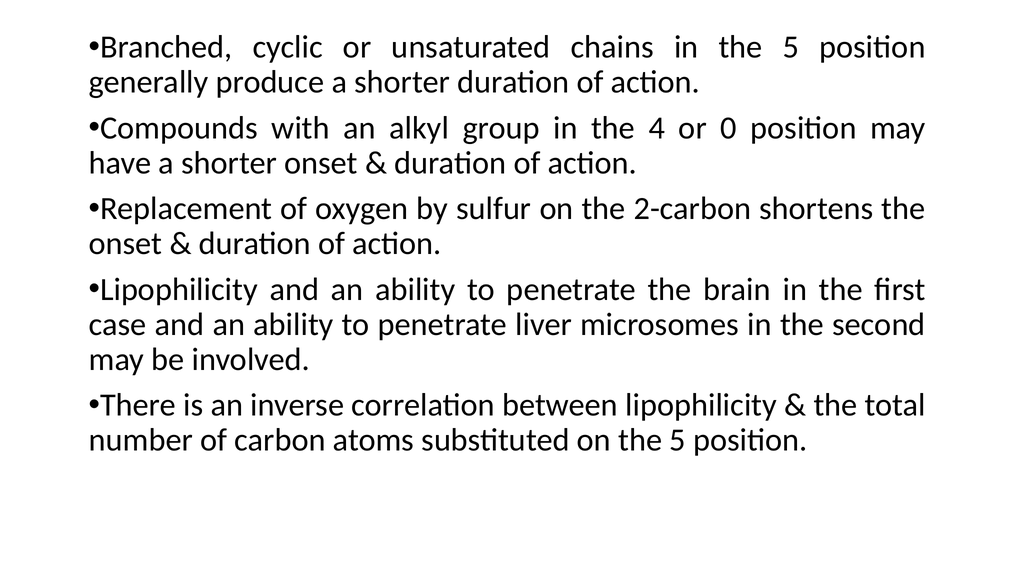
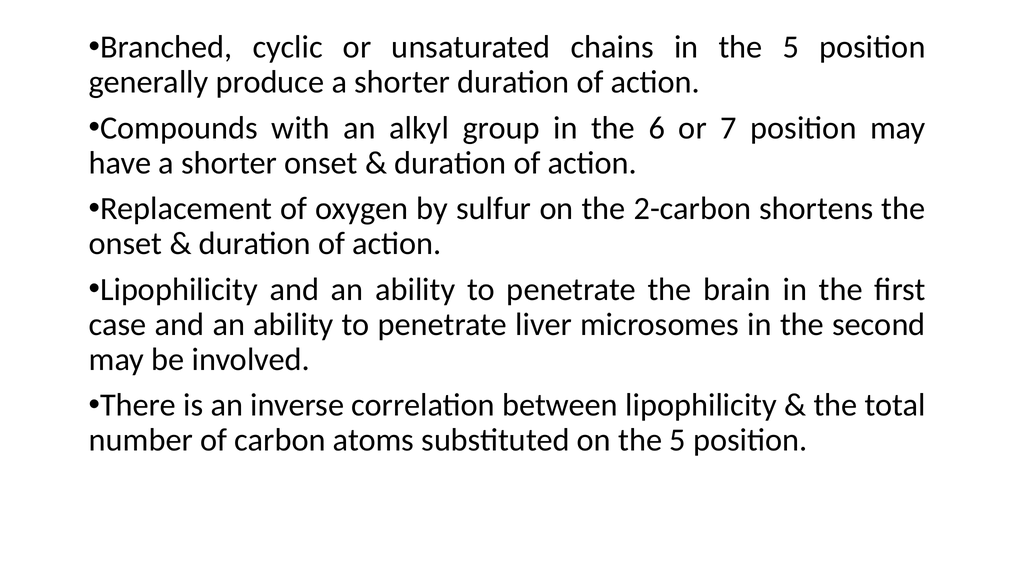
4: 4 -> 6 (657, 128)
0: 0 -> 7 (729, 128)
